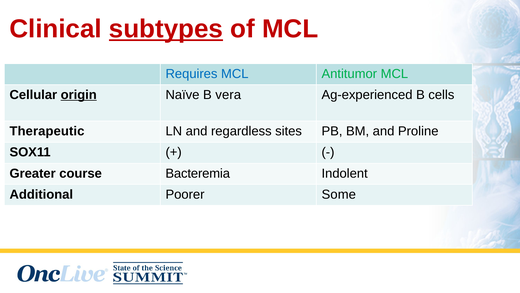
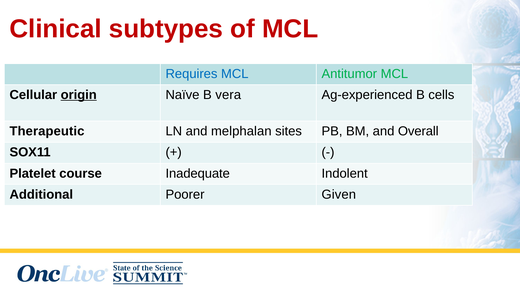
subtypes underline: present -> none (166, 29)
regardless: regardless -> melphalan (241, 131)
Proline: Proline -> Overall (418, 131)
Greater: Greater -> Platelet (33, 173)
Bacteremia: Bacteremia -> Inadequate (198, 173)
Some: Some -> Given (339, 194)
